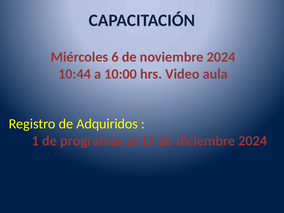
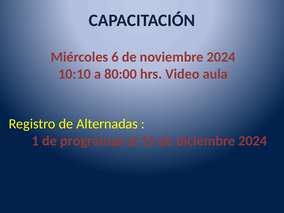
10:44: 10:44 -> 10:10 (75, 74)
10:00: 10:00 -> 80:00 (121, 74)
Adquiridos: Adquiridos -> Alternadas (107, 124)
